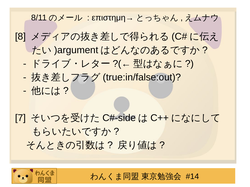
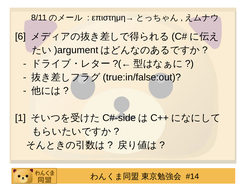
8: 8 -> 6 (20, 37)
7: 7 -> 1 (20, 118)
